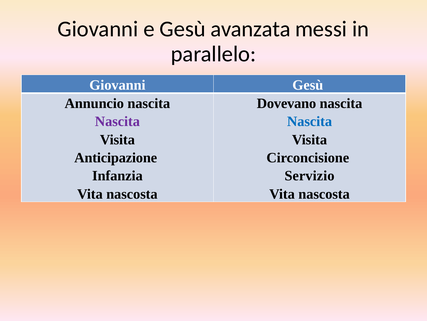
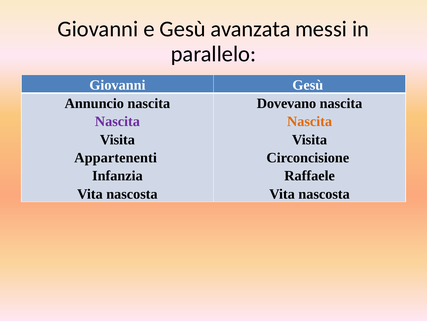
Nascita colour: blue -> orange (310, 121)
Anticipazione: Anticipazione -> Appartenenti (116, 157)
Servizio: Servizio -> Raffaele (310, 176)
